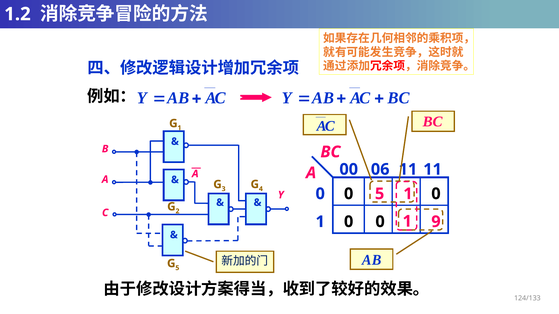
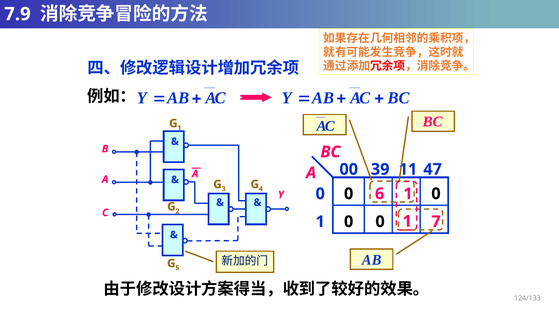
1.2: 1.2 -> 7.9 (17, 14)
06: 06 -> 39 (380, 170)
11 11: 11 -> 47 (433, 170)
0 5: 5 -> 6 (380, 194)
9: 9 -> 7 (436, 222)
